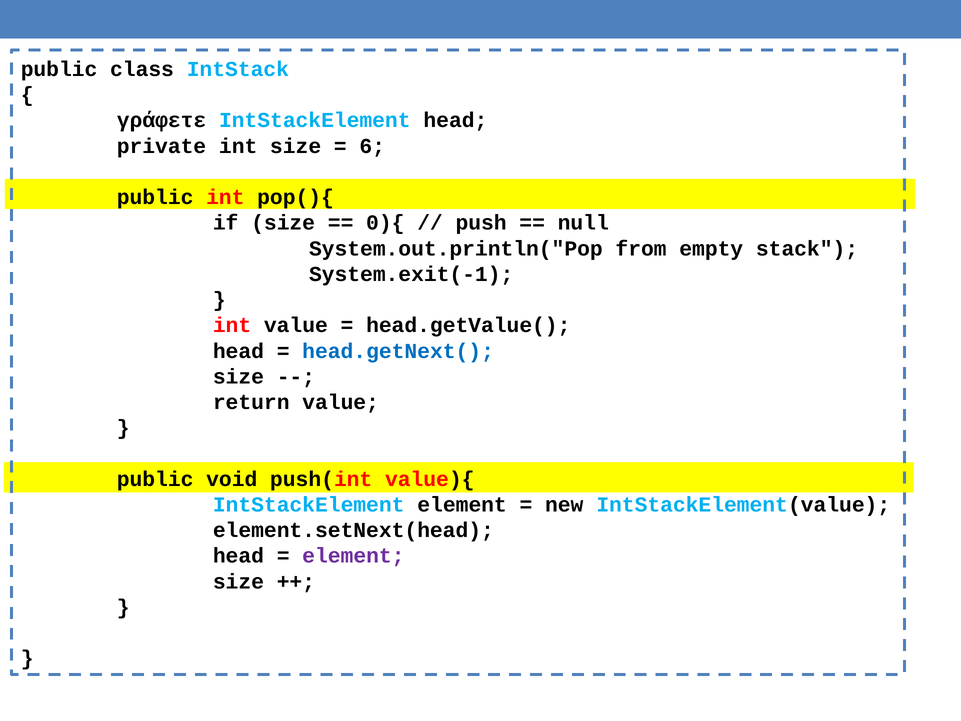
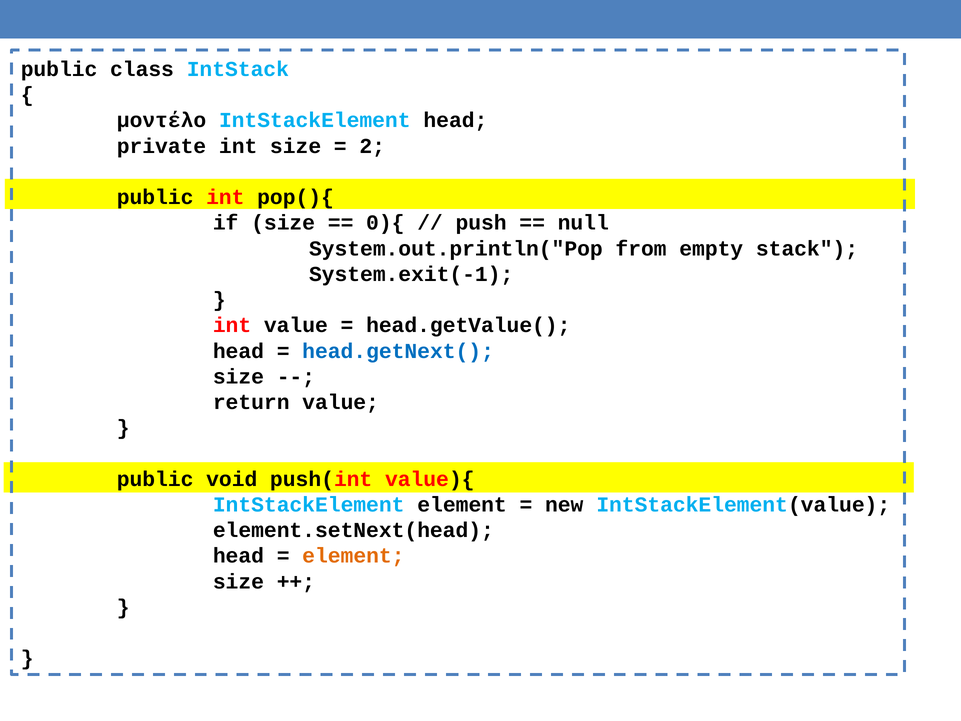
γράφετε: γράφετε -> μοντέλο (162, 120)
6: 6 -> 2 (372, 146)
element colour: purple -> orange (353, 556)
